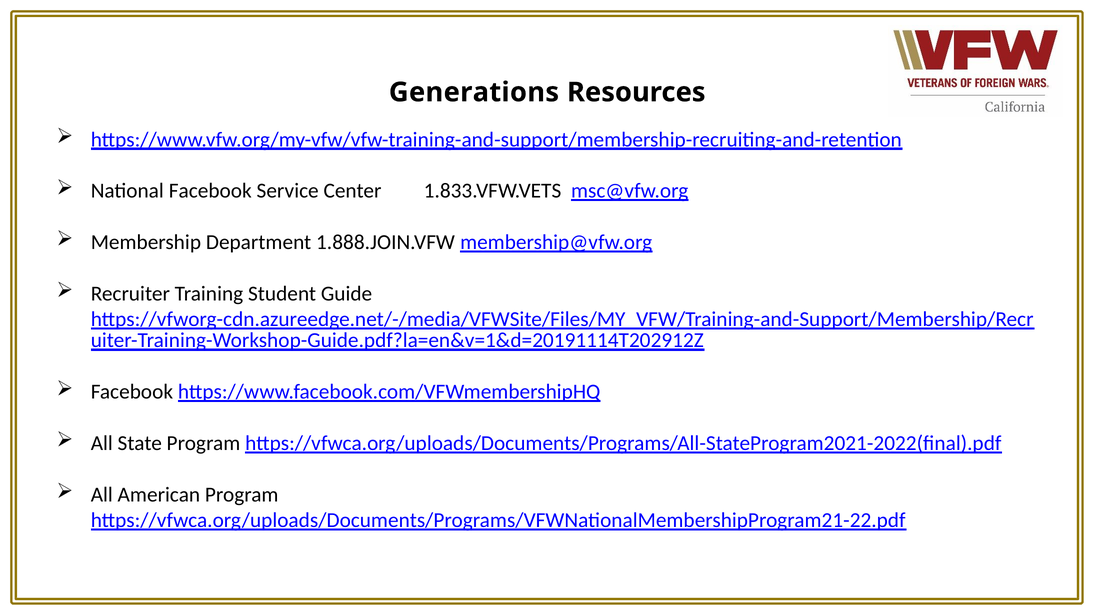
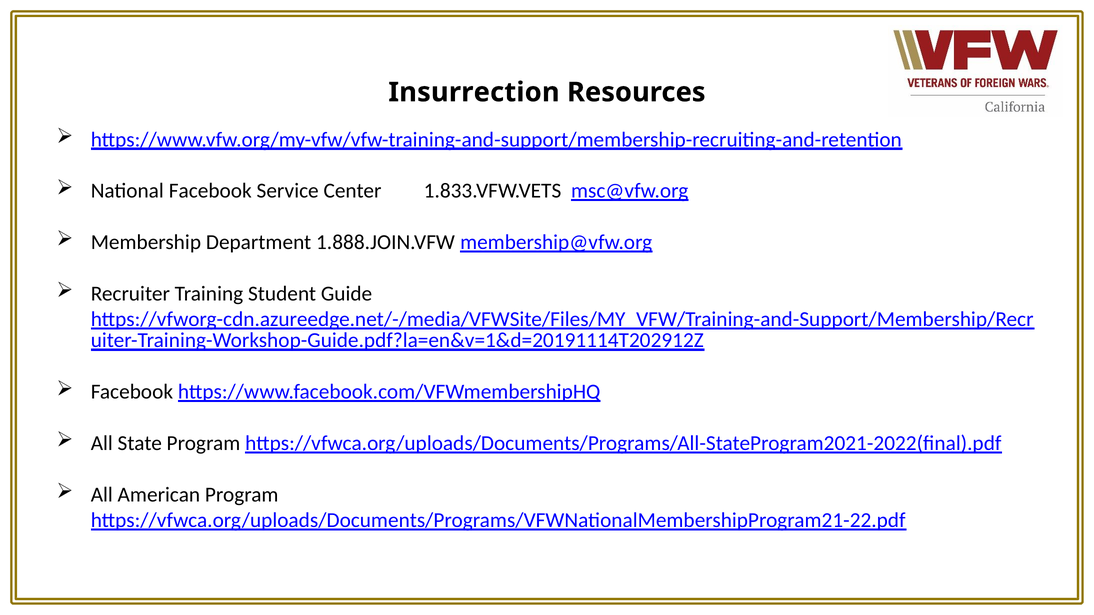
Generations: Generations -> Insurrection (474, 92)
